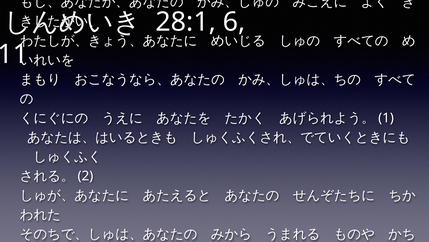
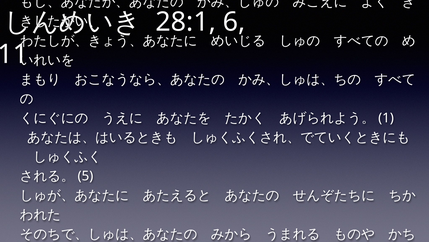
2: 2 -> 5 (85, 176)
